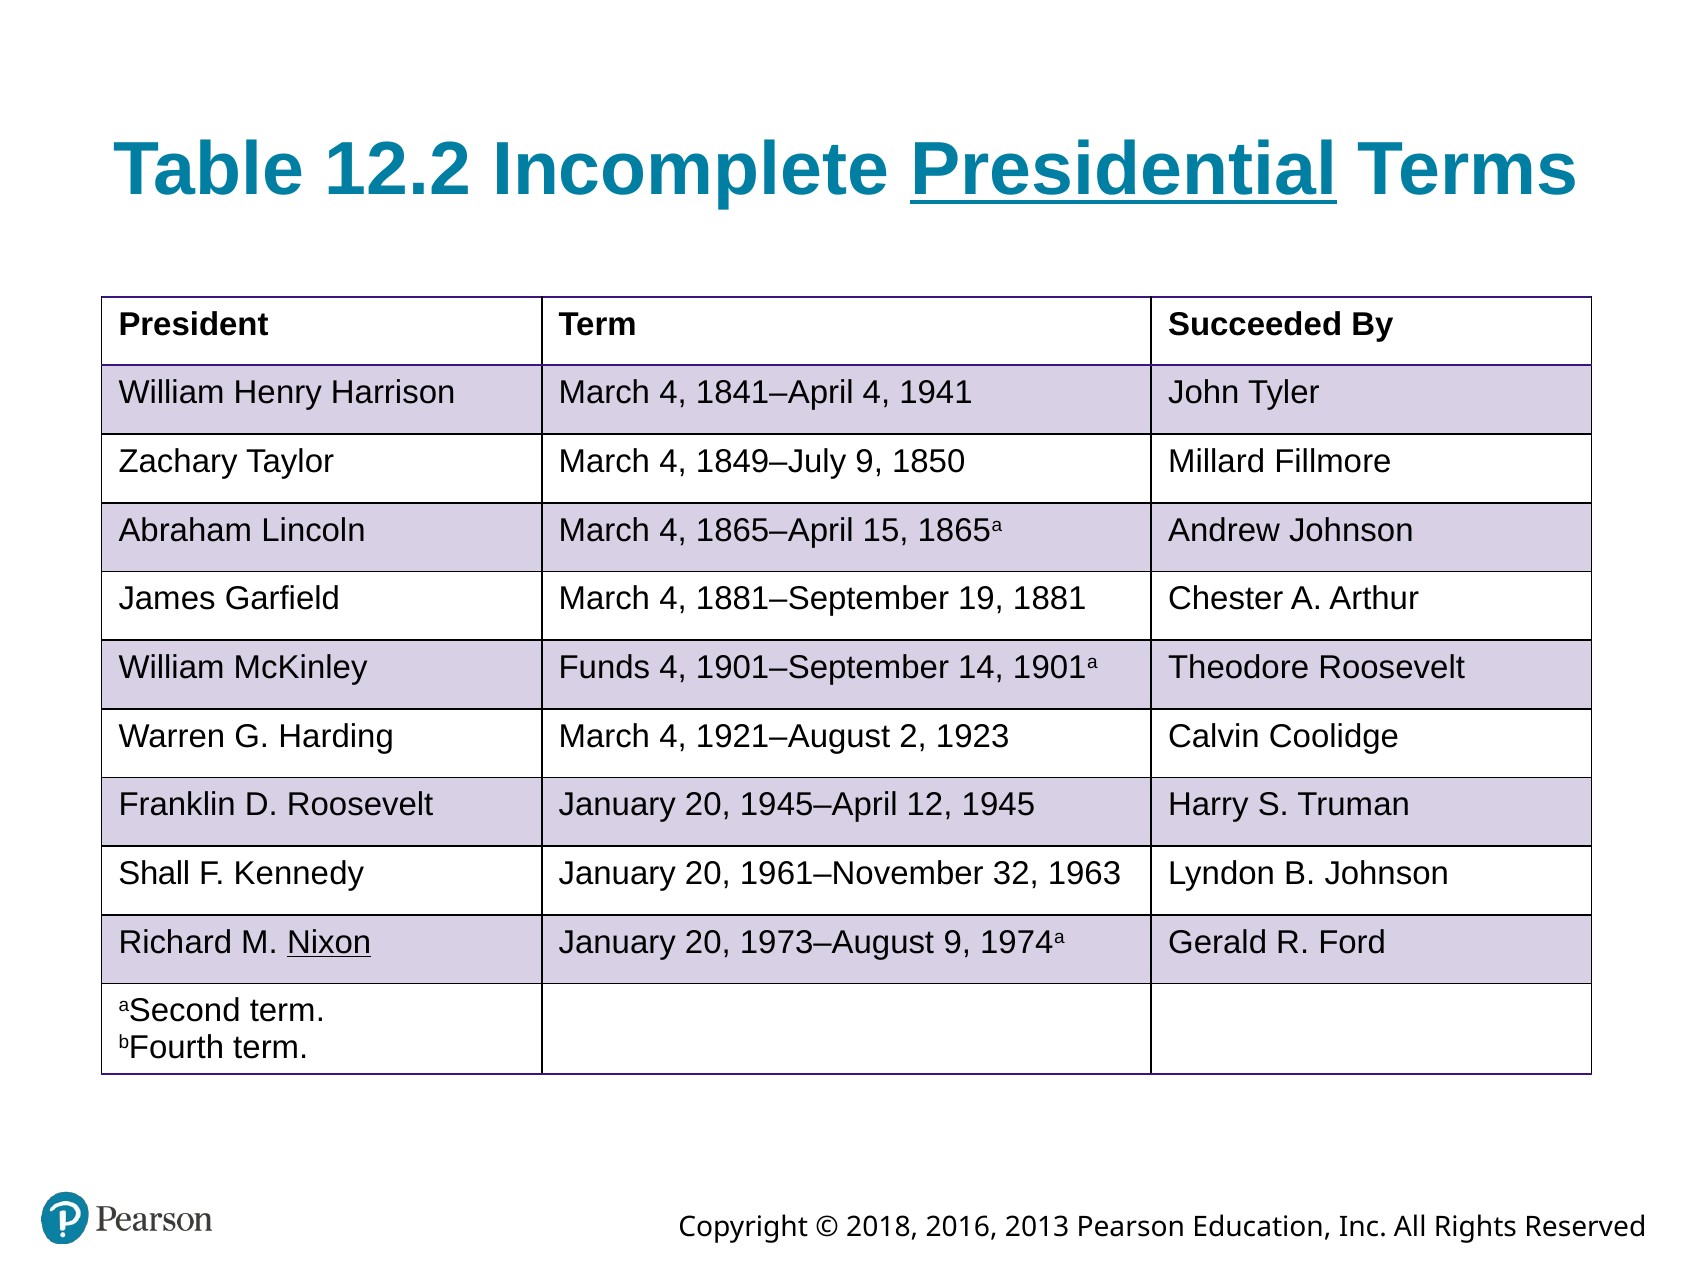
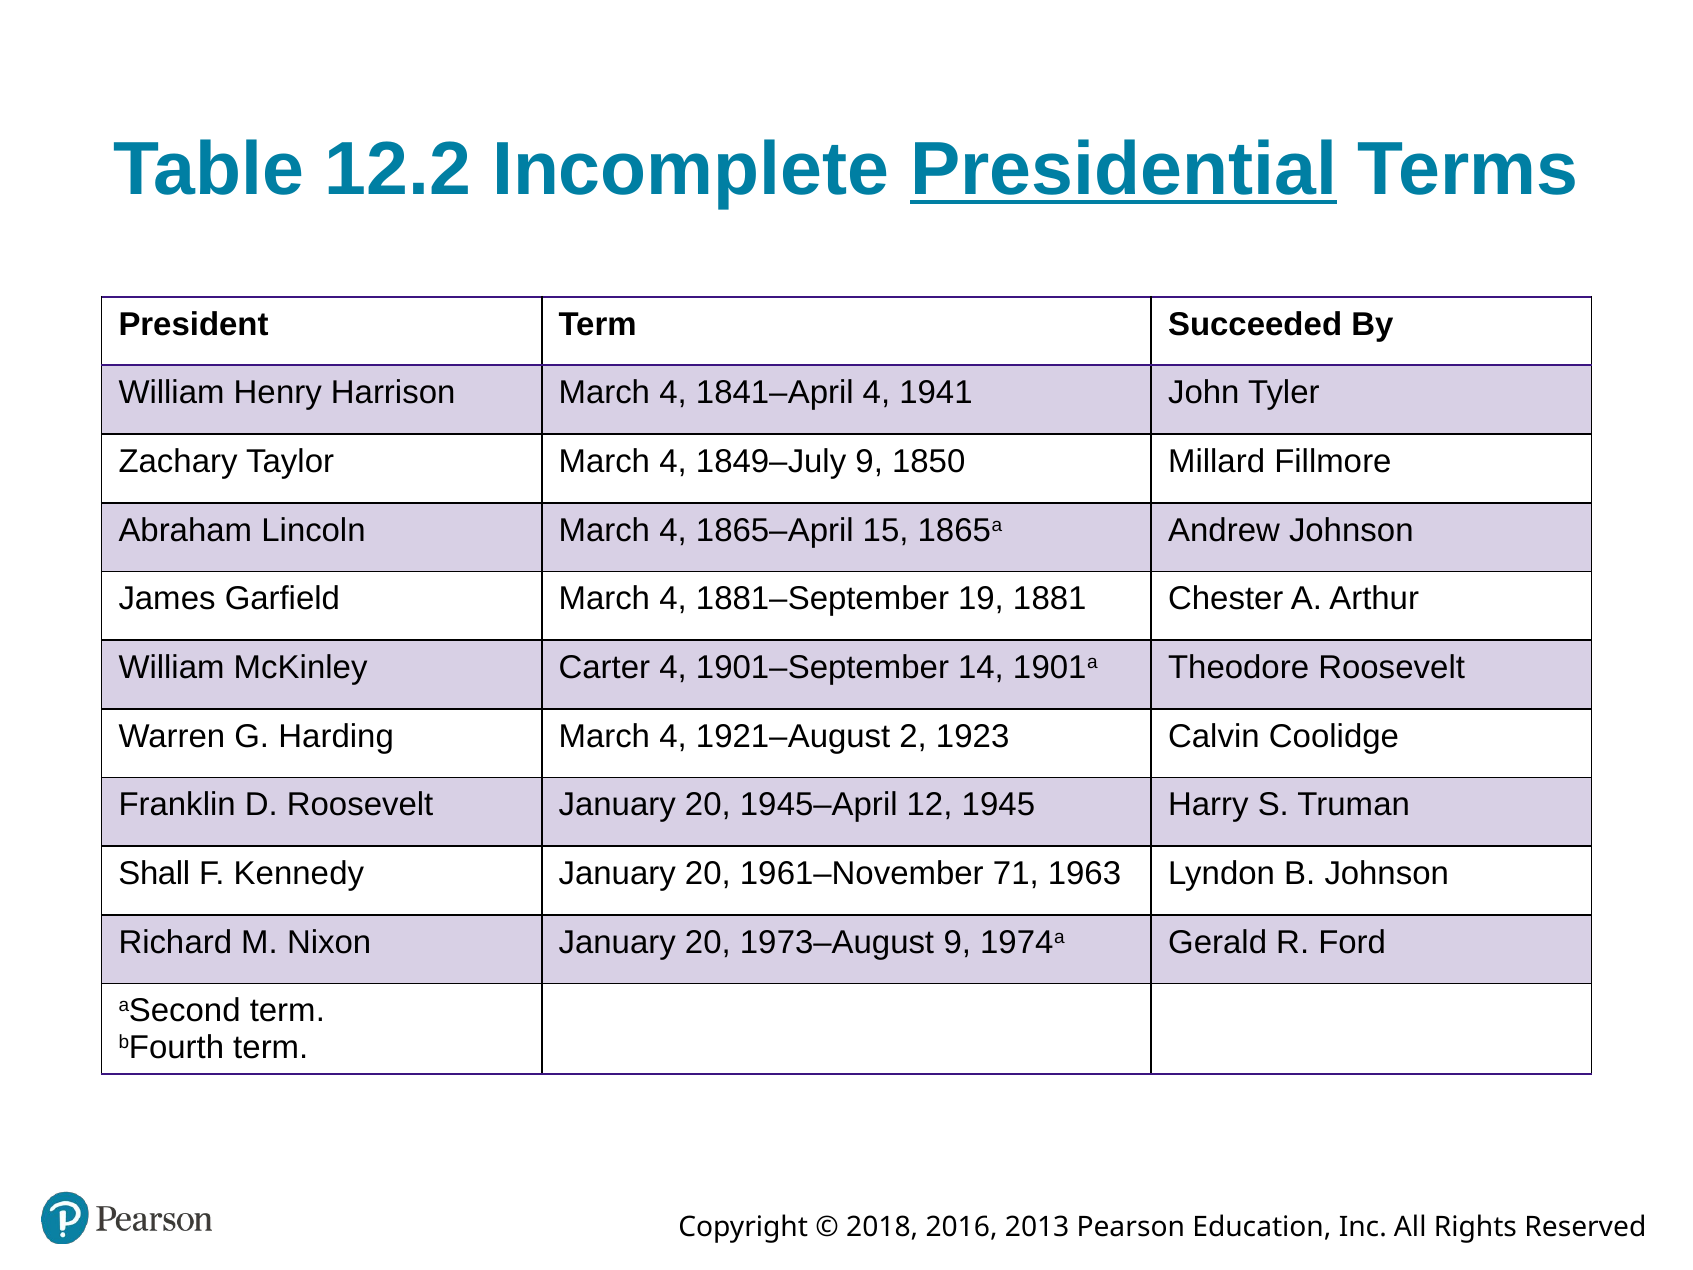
Funds: Funds -> Carter (604, 668)
32: 32 -> 71 (1016, 873)
Nixon underline: present -> none (329, 942)
